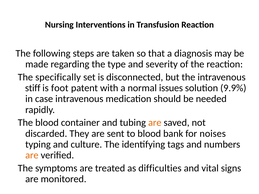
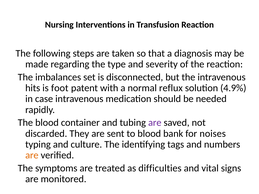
specifically: specifically -> imbalances (58, 77)
stiff: stiff -> hits (33, 88)
issues: issues -> reflux (171, 88)
9.9%: 9.9% -> 4.9% (233, 88)
are colour: orange -> purple (155, 123)
